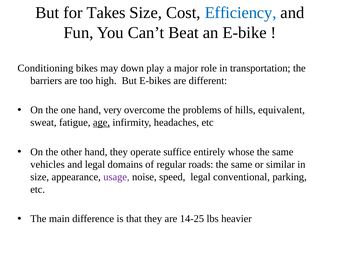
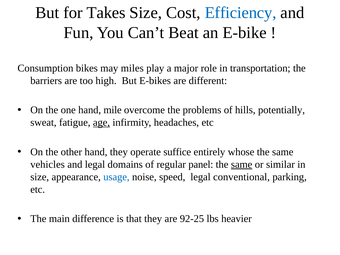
Conditioning: Conditioning -> Consumption (45, 68)
down: down -> miles (132, 68)
very: very -> mile (113, 110)
equivalent: equivalent -> potentially (282, 110)
roads: roads -> panel (201, 164)
same underline: none -> present (242, 164)
usage colour: purple -> blue (116, 177)
14-25: 14-25 -> 92-25 (192, 219)
